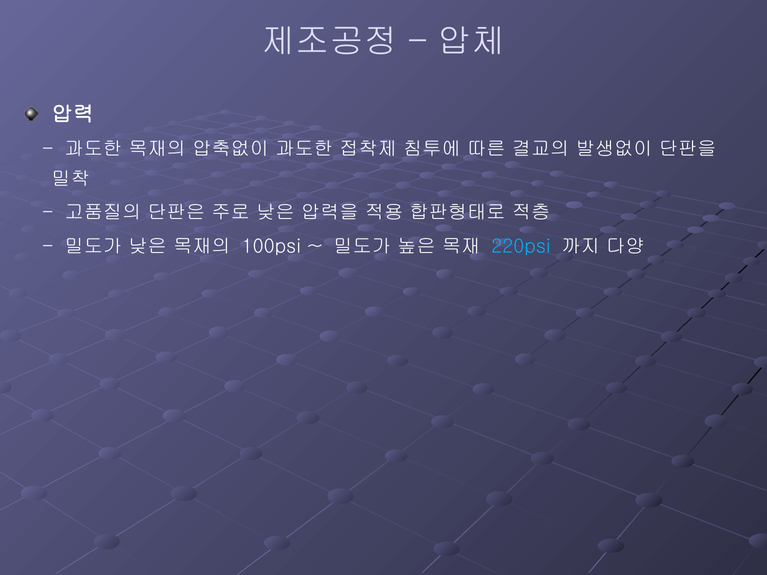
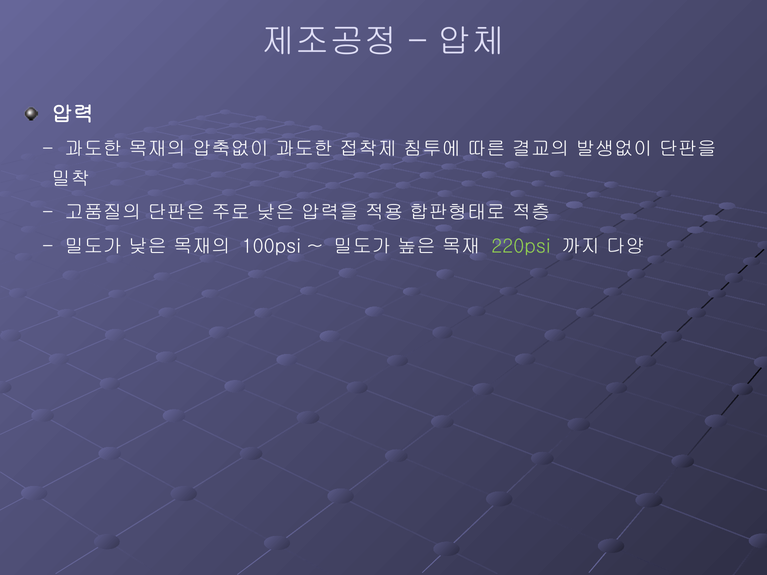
220psi colour: light blue -> light green (521, 246)
